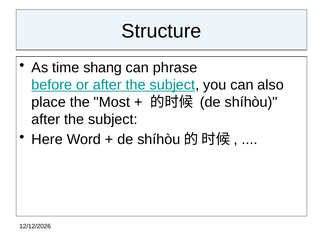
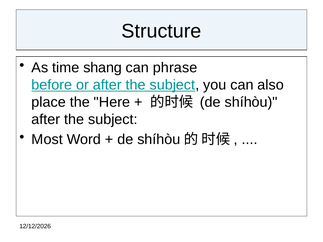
Most: Most -> Here (112, 102)
Here: Here -> Most (47, 140)
